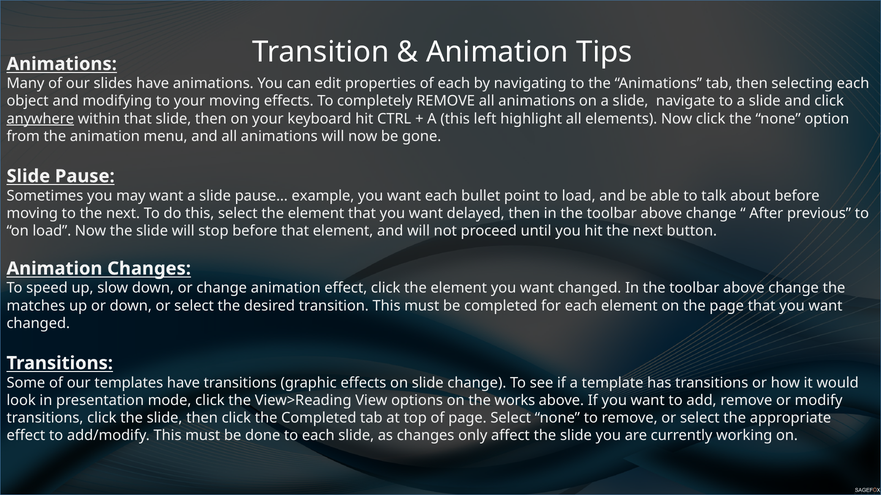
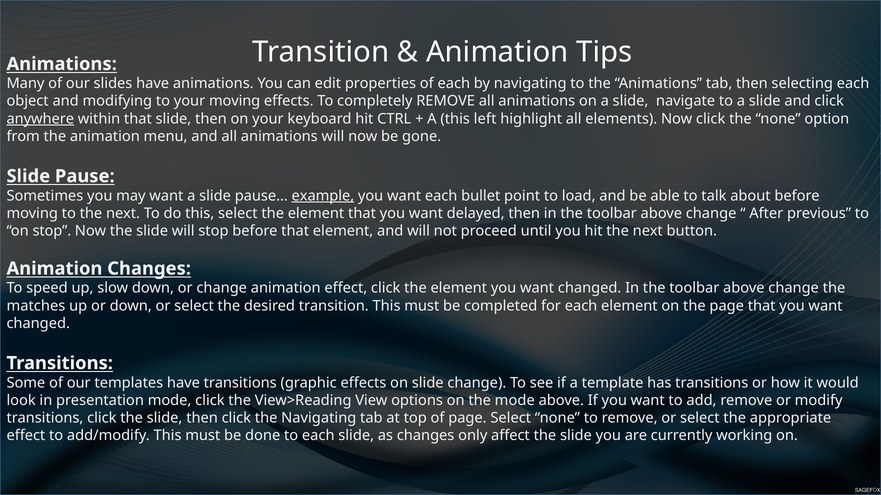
example underline: none -> present (323, 196)
on load: load -> stop (52, 231)
the works: works -> mode (515, 401)
the Completed: Completed -> Navigating (319, 418)
